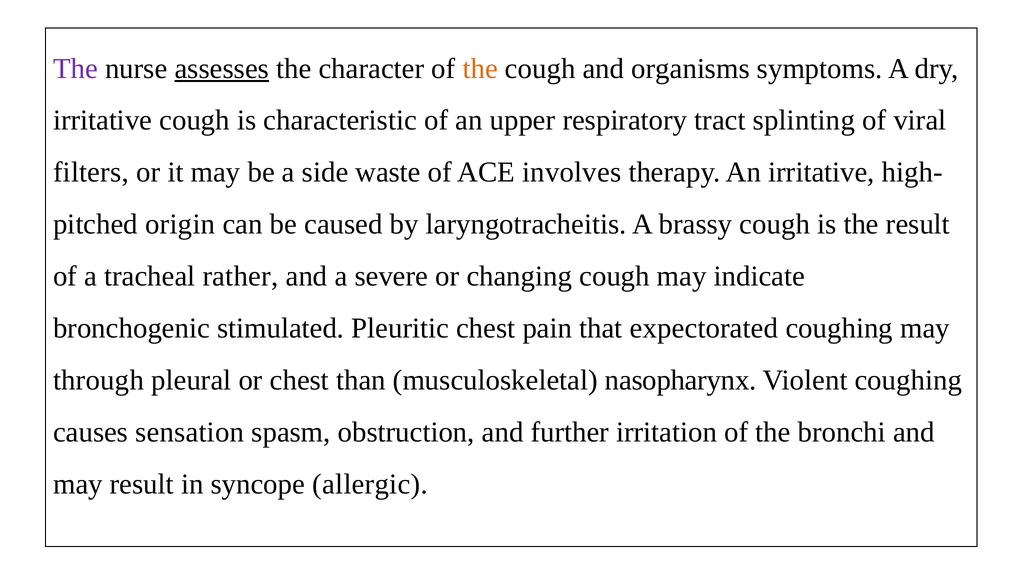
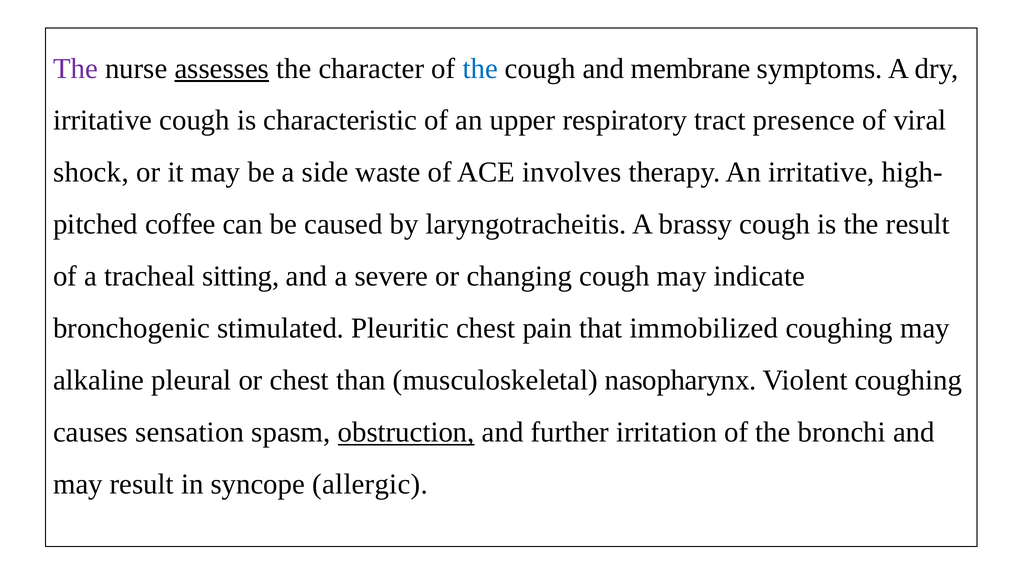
the colour: orange -> blue (480, 68)
organisms: organisms -> membrane (691, 68)
splinting: splinting -> presence (804, 120)
filters: filters -> shock (91, 172)
origin: origin -> coffee (180, 224)
rather: rather -> sitting (241, 276)
expectorated: expectorated -> immobilized (704, 328)
through: through -> alkaline (99, 380)
obstruction underline: none -> present (406, 432)
